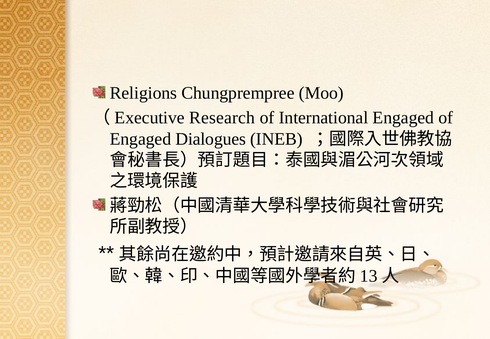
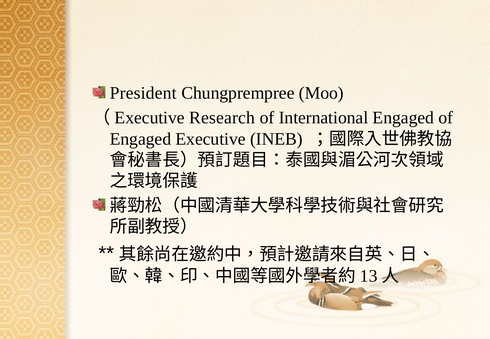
Religions: Religions -> President (143, 93)
Engaged Dialogues: Dialogues -> Executive (211, 139)
